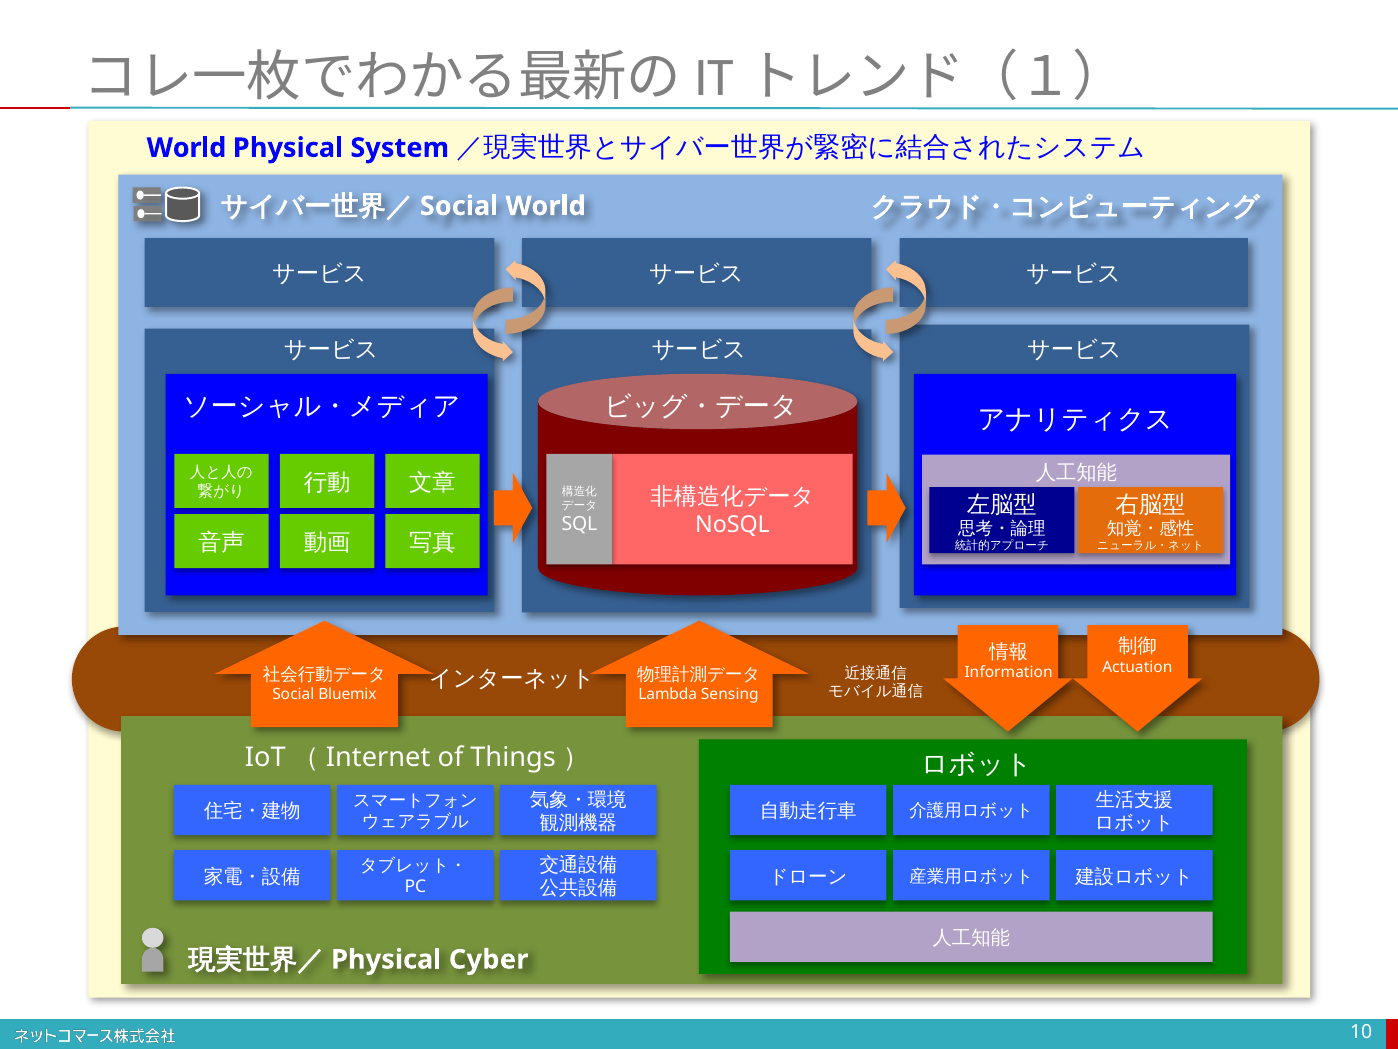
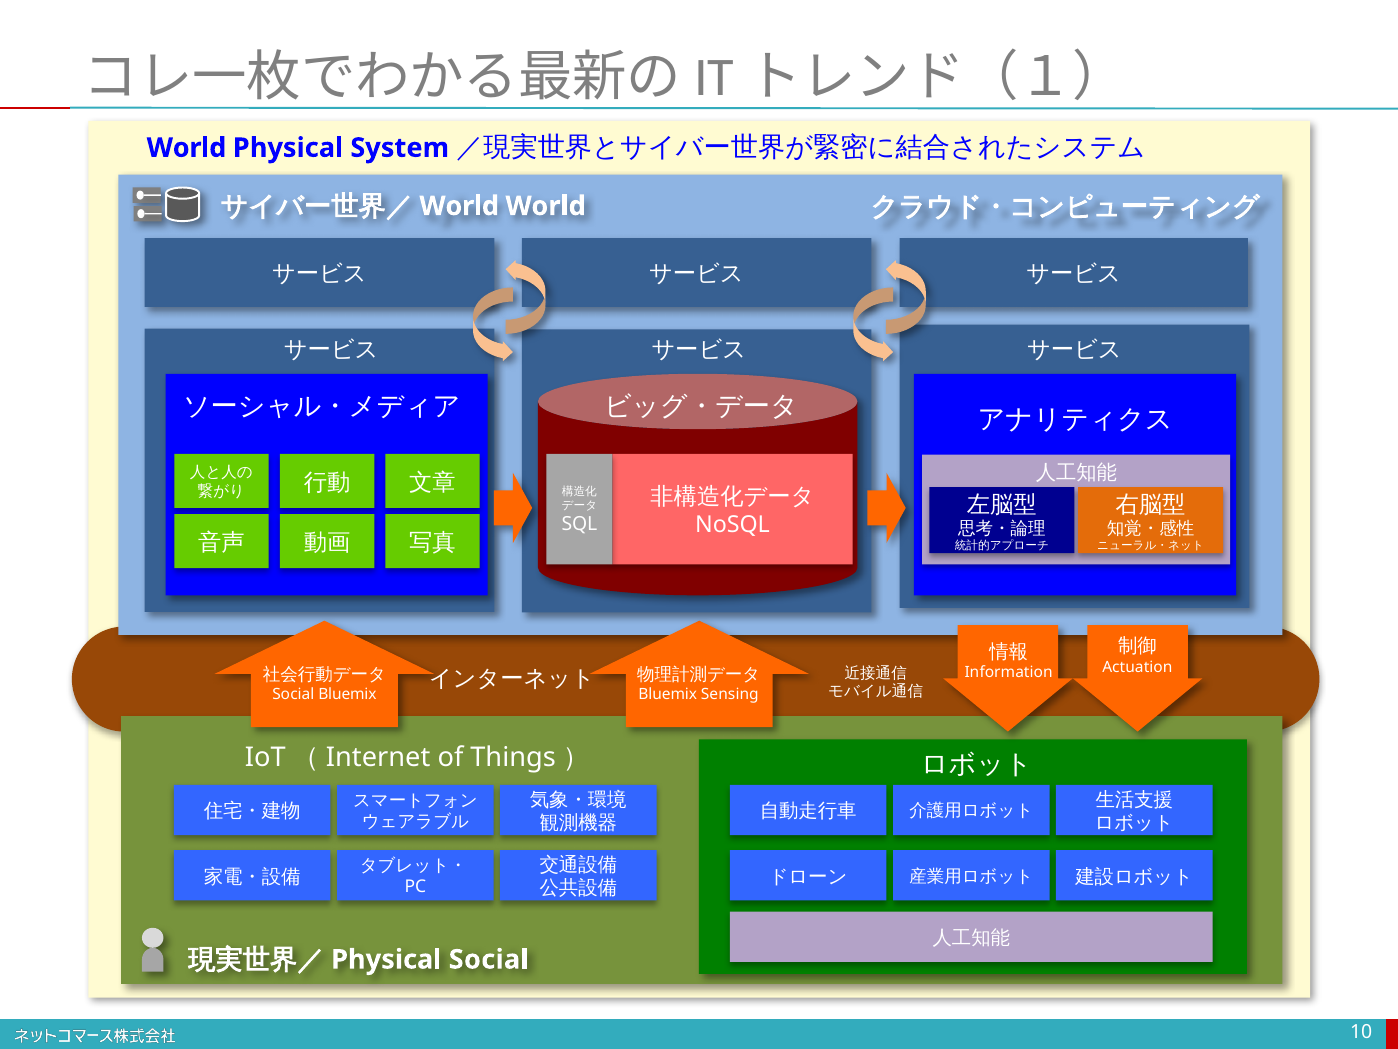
Social: Social -> World (459, 206)
Lambda: Lambda -> Bluemix (668, 694)
Physical Cyber: Cyber -> Social (489, 959)
